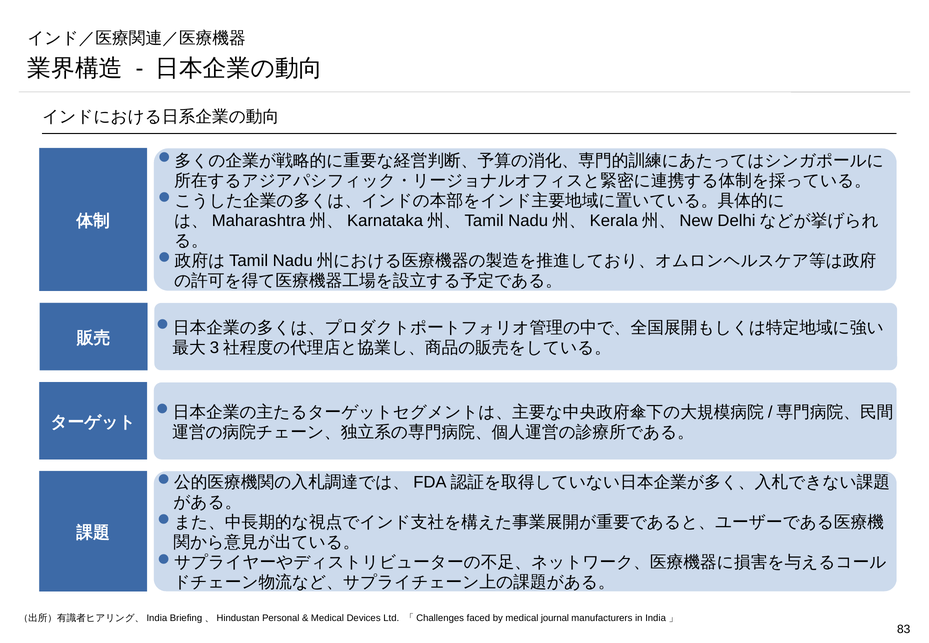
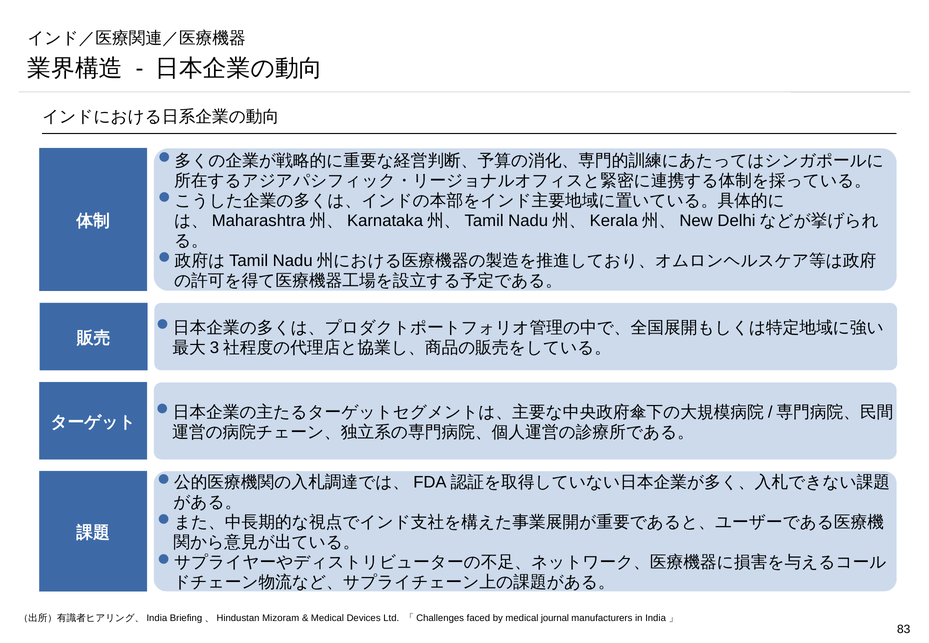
Personal: Personal -> Mizoram (281, 618)
